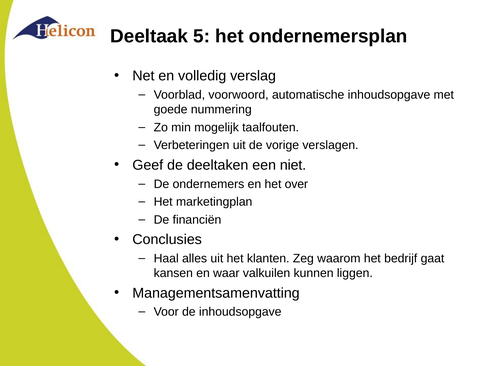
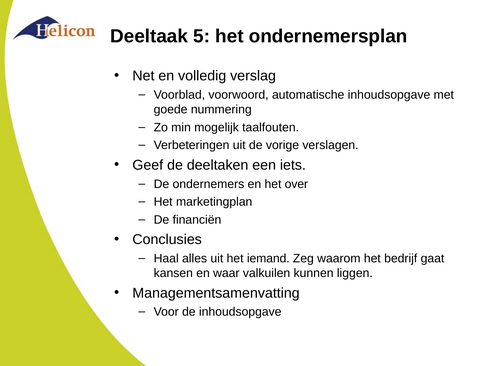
niet: niet -> iets (293, 165)
klanten: klanten -> iemand (268, 258)
